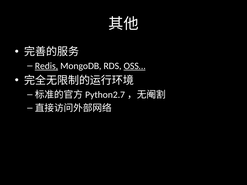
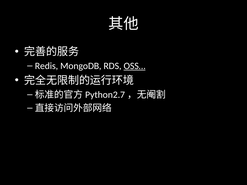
Redis underline: present -> none (46, 66)
